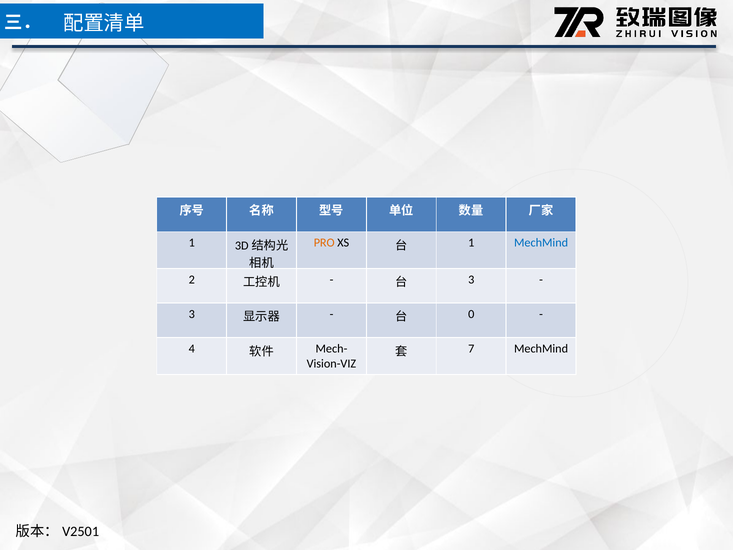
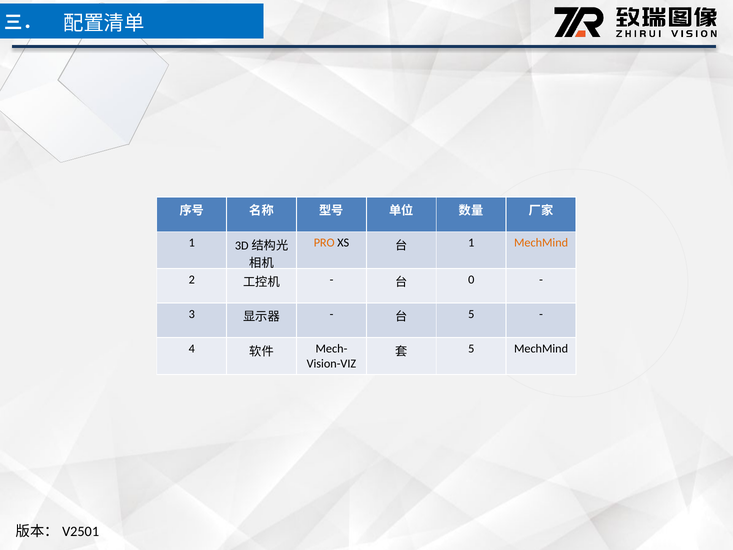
MechMind colour: blue -> orange (541, 243)
3: 3 -> 0 (471, 280)
0: 0 -> 5 (471, 314)
7: 7 -> 5 (471, 349)
